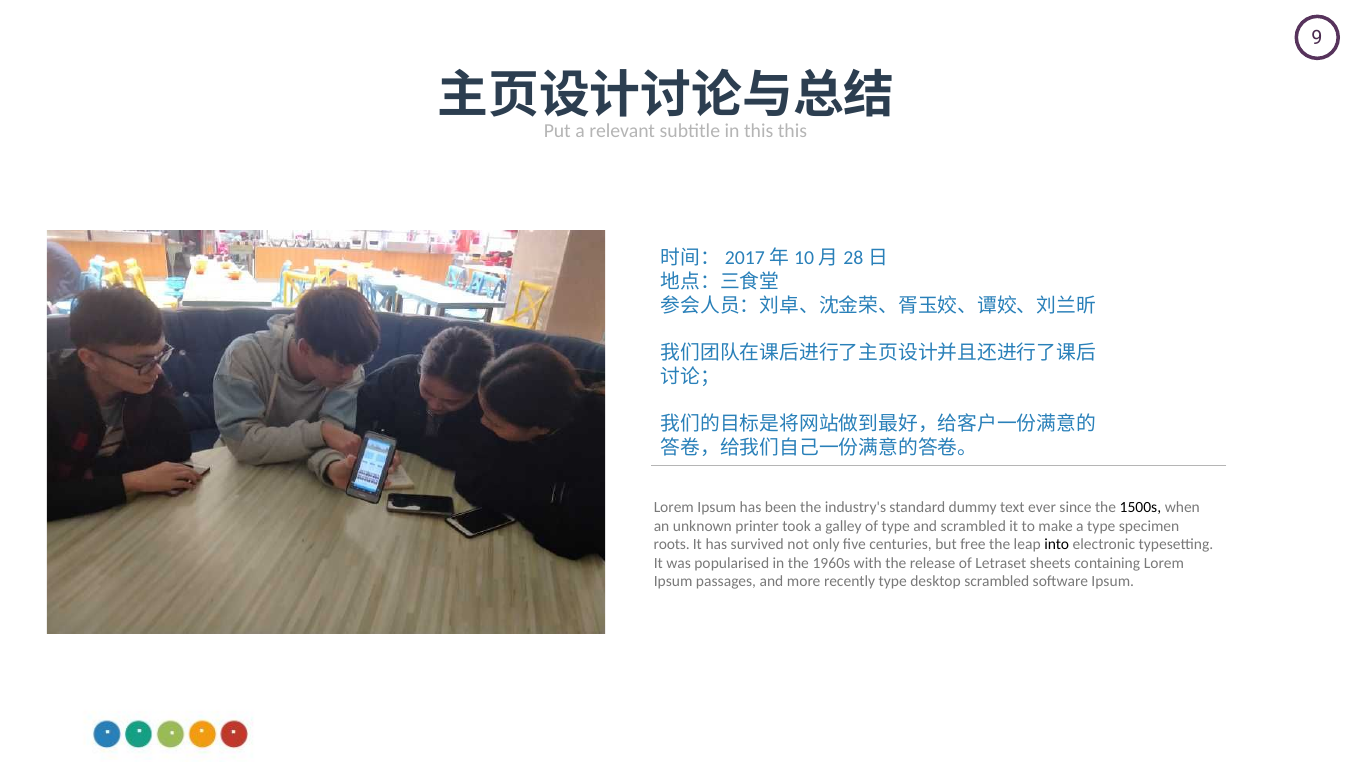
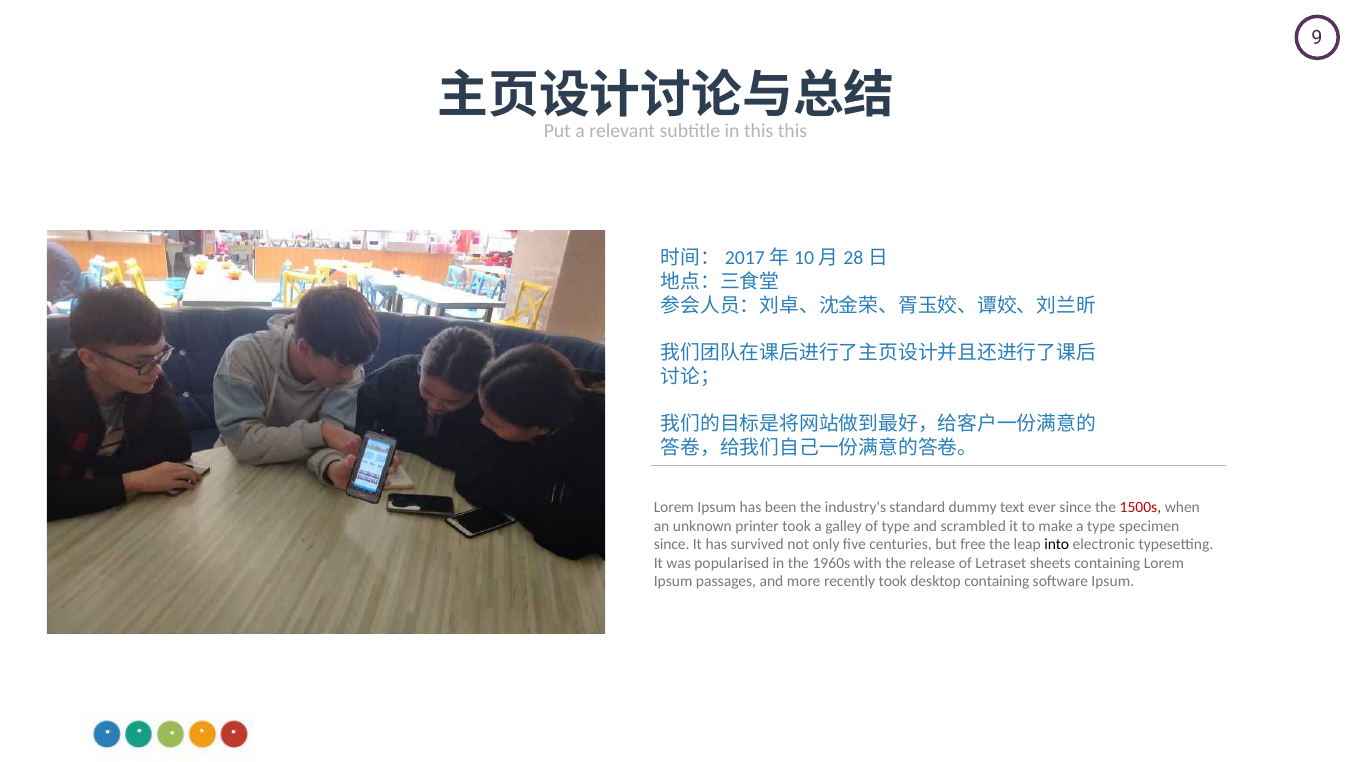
1500s colour: black -> red (1140, 507)
roots: roots -> since (672, 545)
recently type: type -> took (893, 582)
desktop scrambled: scrambled -> containing (997, 582)
